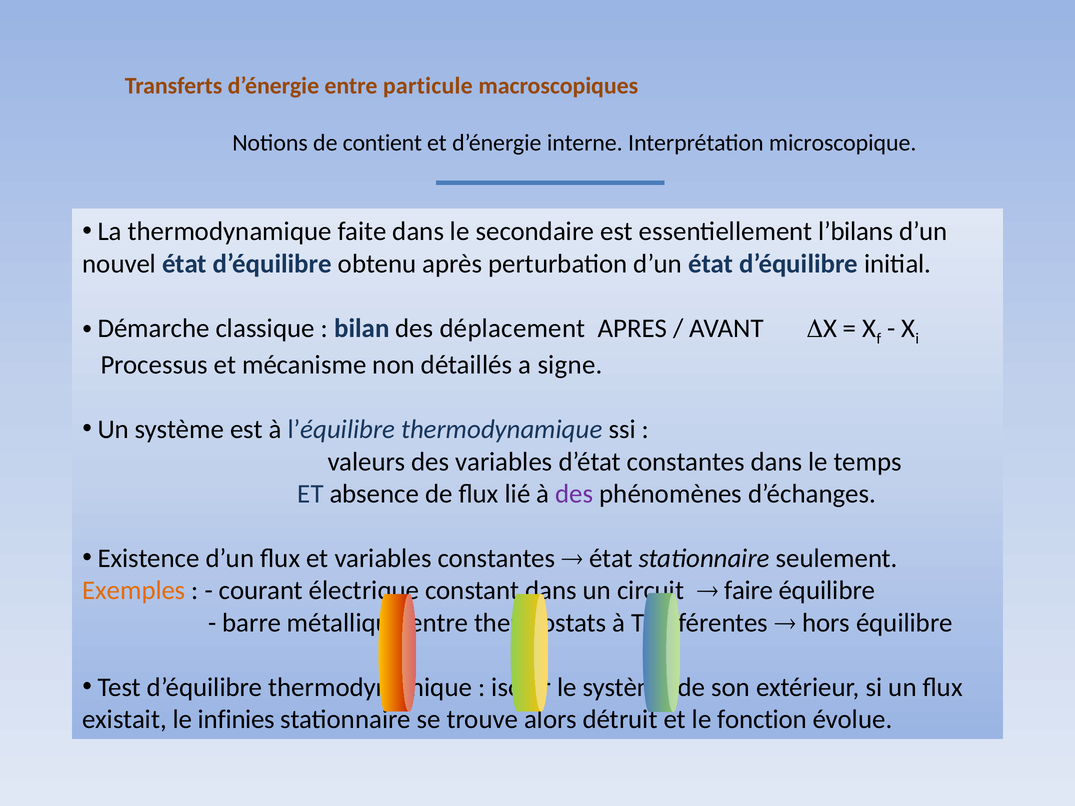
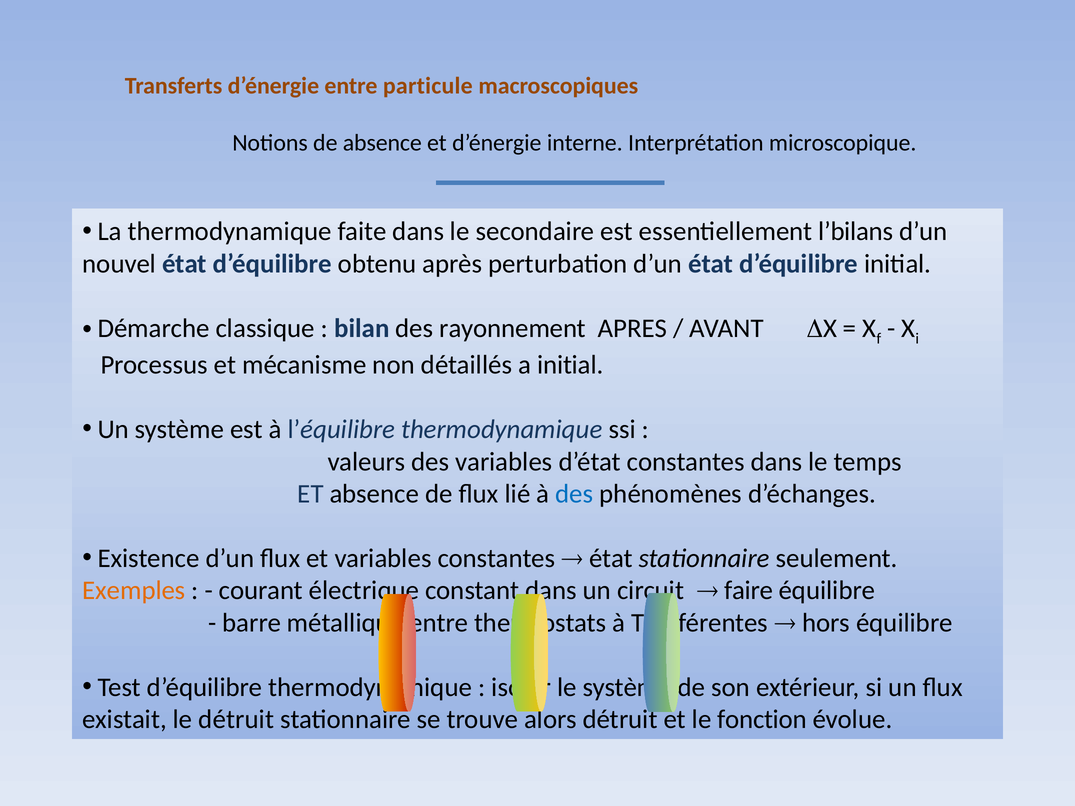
de contient: contient -> absence (382, 143)
déplacement: déplacement -> rayonnement (513, 328)
a signe: signe -> initial (570, 365)
des colour: purple -> blue (574, 494)
le infinies: infinies -> détruit (236, 720)
